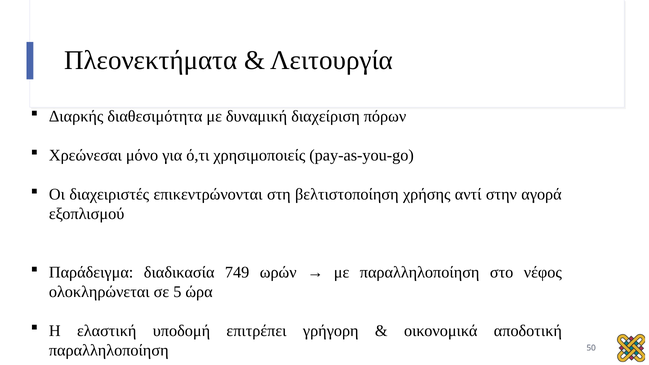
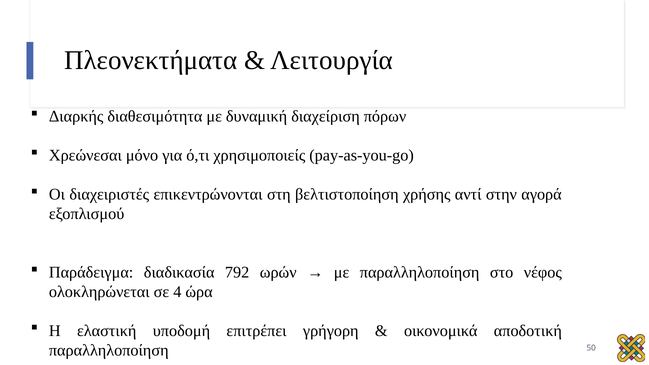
749: 749 -> 792 (237, 272)
5: 5 -> 4 (177, 292)
